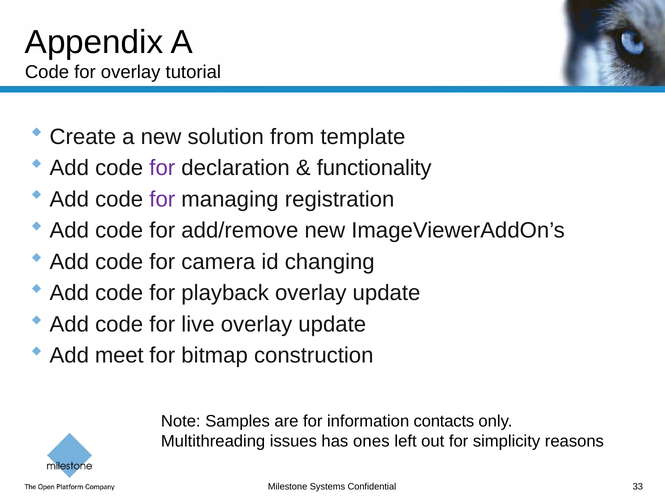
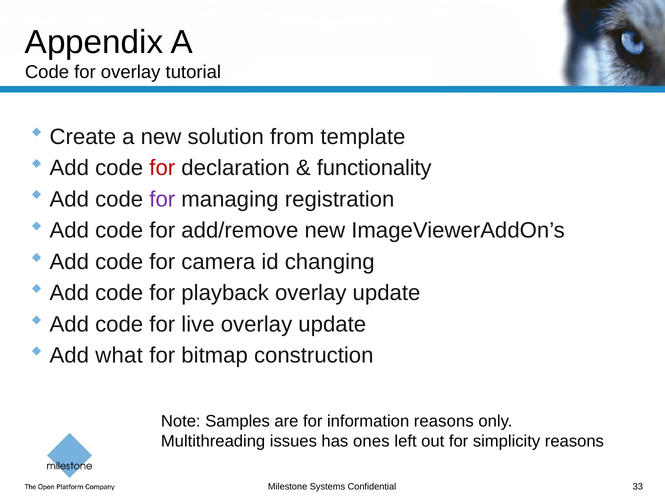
for colour: purple -> red (162, 168)
meet: meet -> what (119, 355)
information contacts: contacts -> reasons (444, 421)
